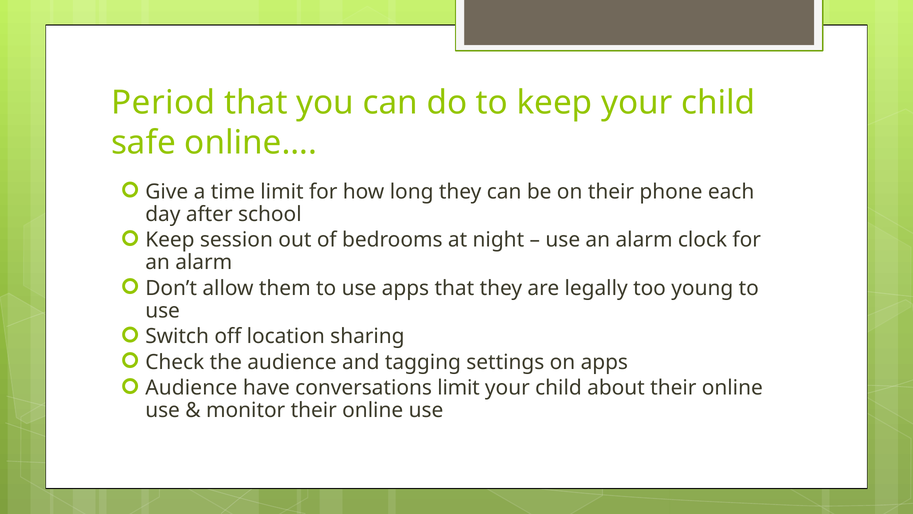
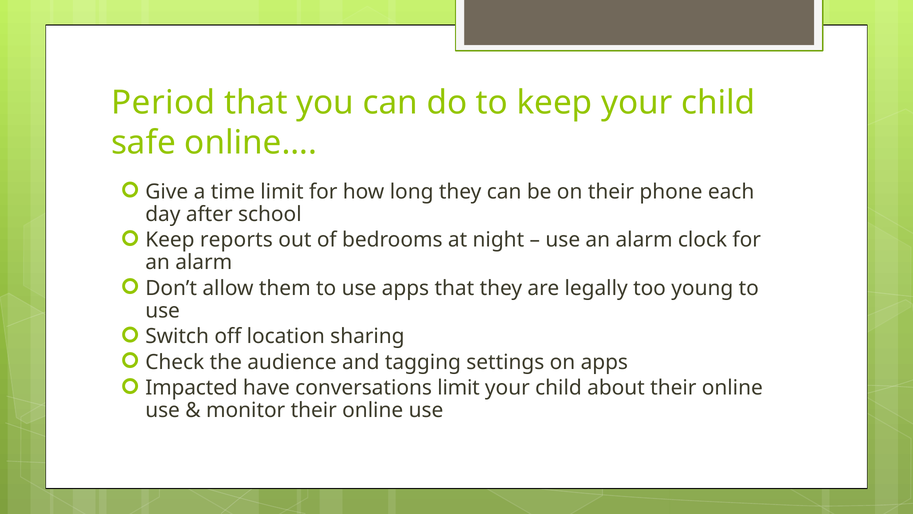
session: session -> reports (236, 240)
Audience: Audience -> Impacted (191, 388)
